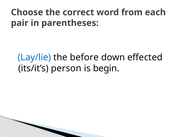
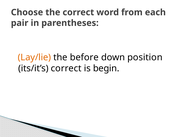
Lay/lie colour: blue -> orange (34, 57)
effected: effected -> position (145, 57)
its/it’s person: person -> correct (66, 68)
